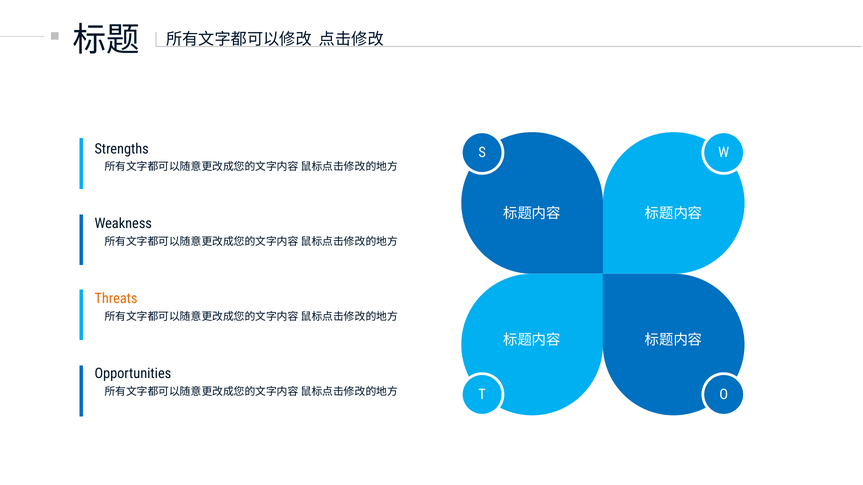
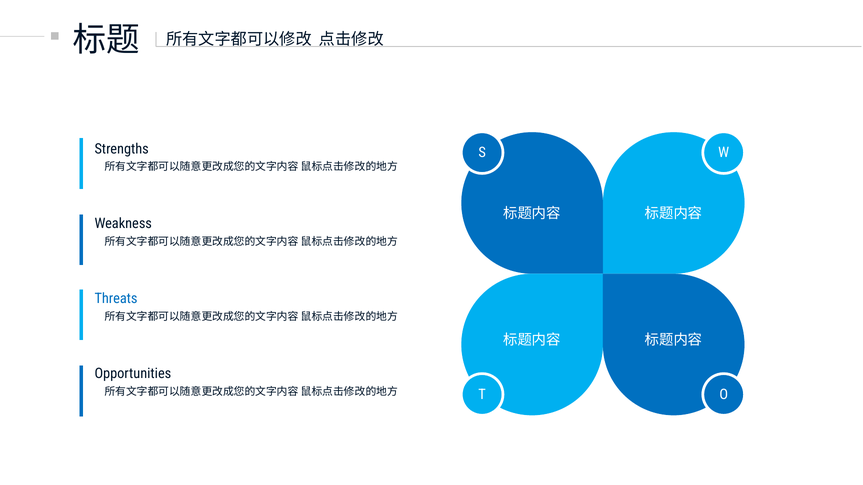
Threats colour: orange -> blue (116, 299)
